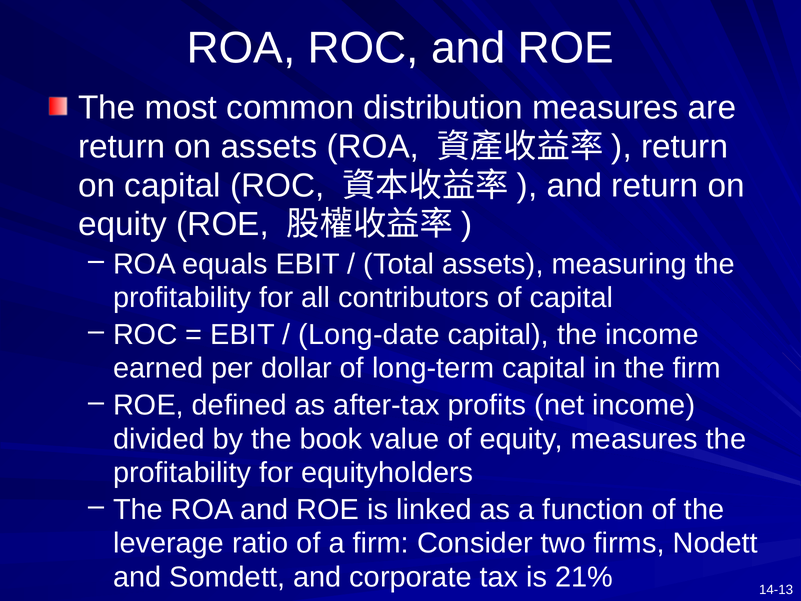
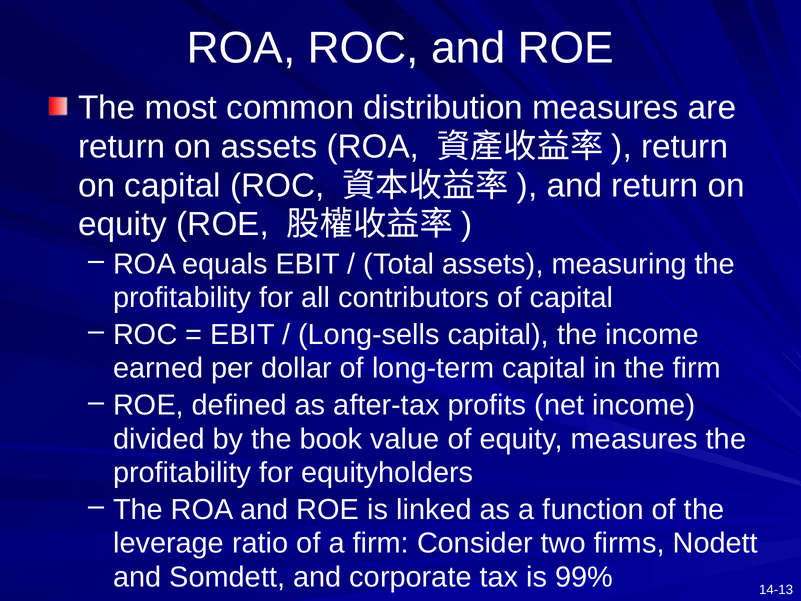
Long-date: Long-date -> Long-sells (369, 335)
21%: 21% -> 99% (584, 577)
